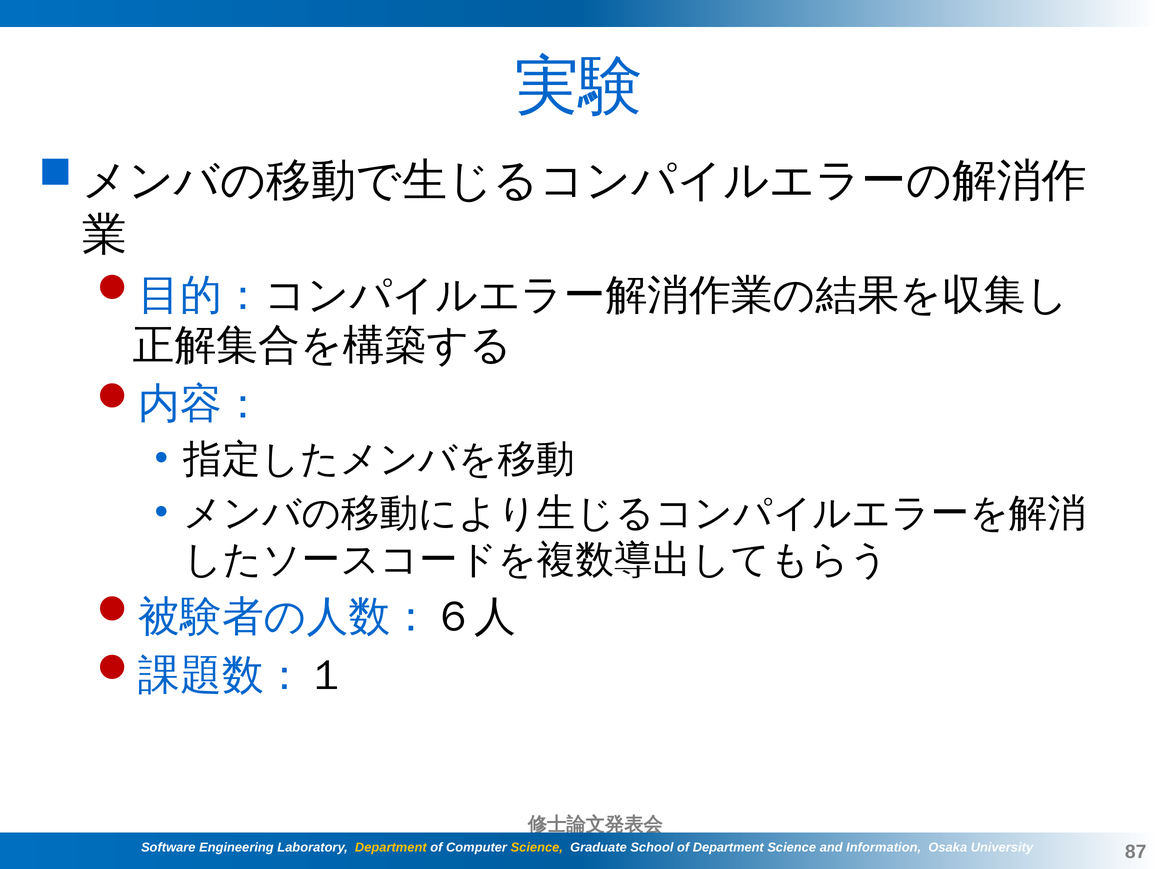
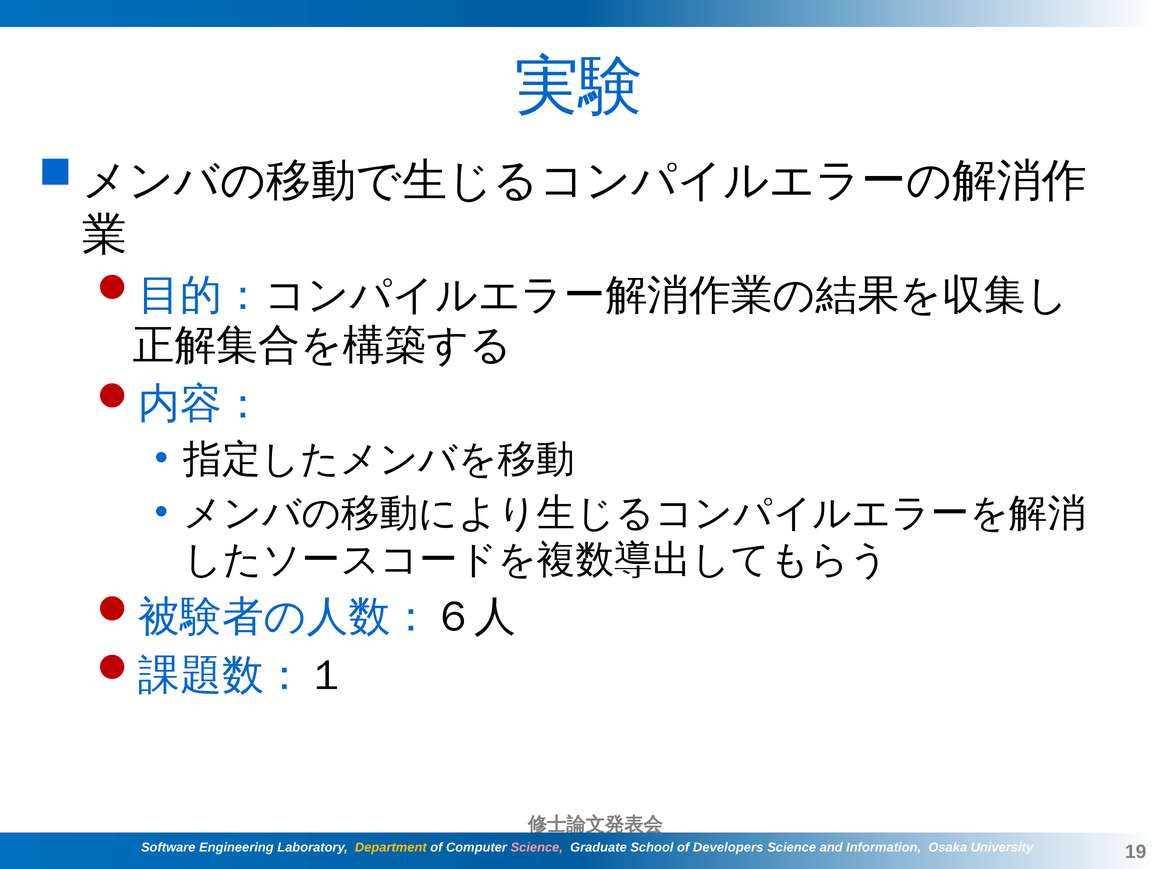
Science colour: yellow -> pink (537, 847)
of Department: Department -> Developers (728, 847)
87: 87 -> 19 (1136, 851)
